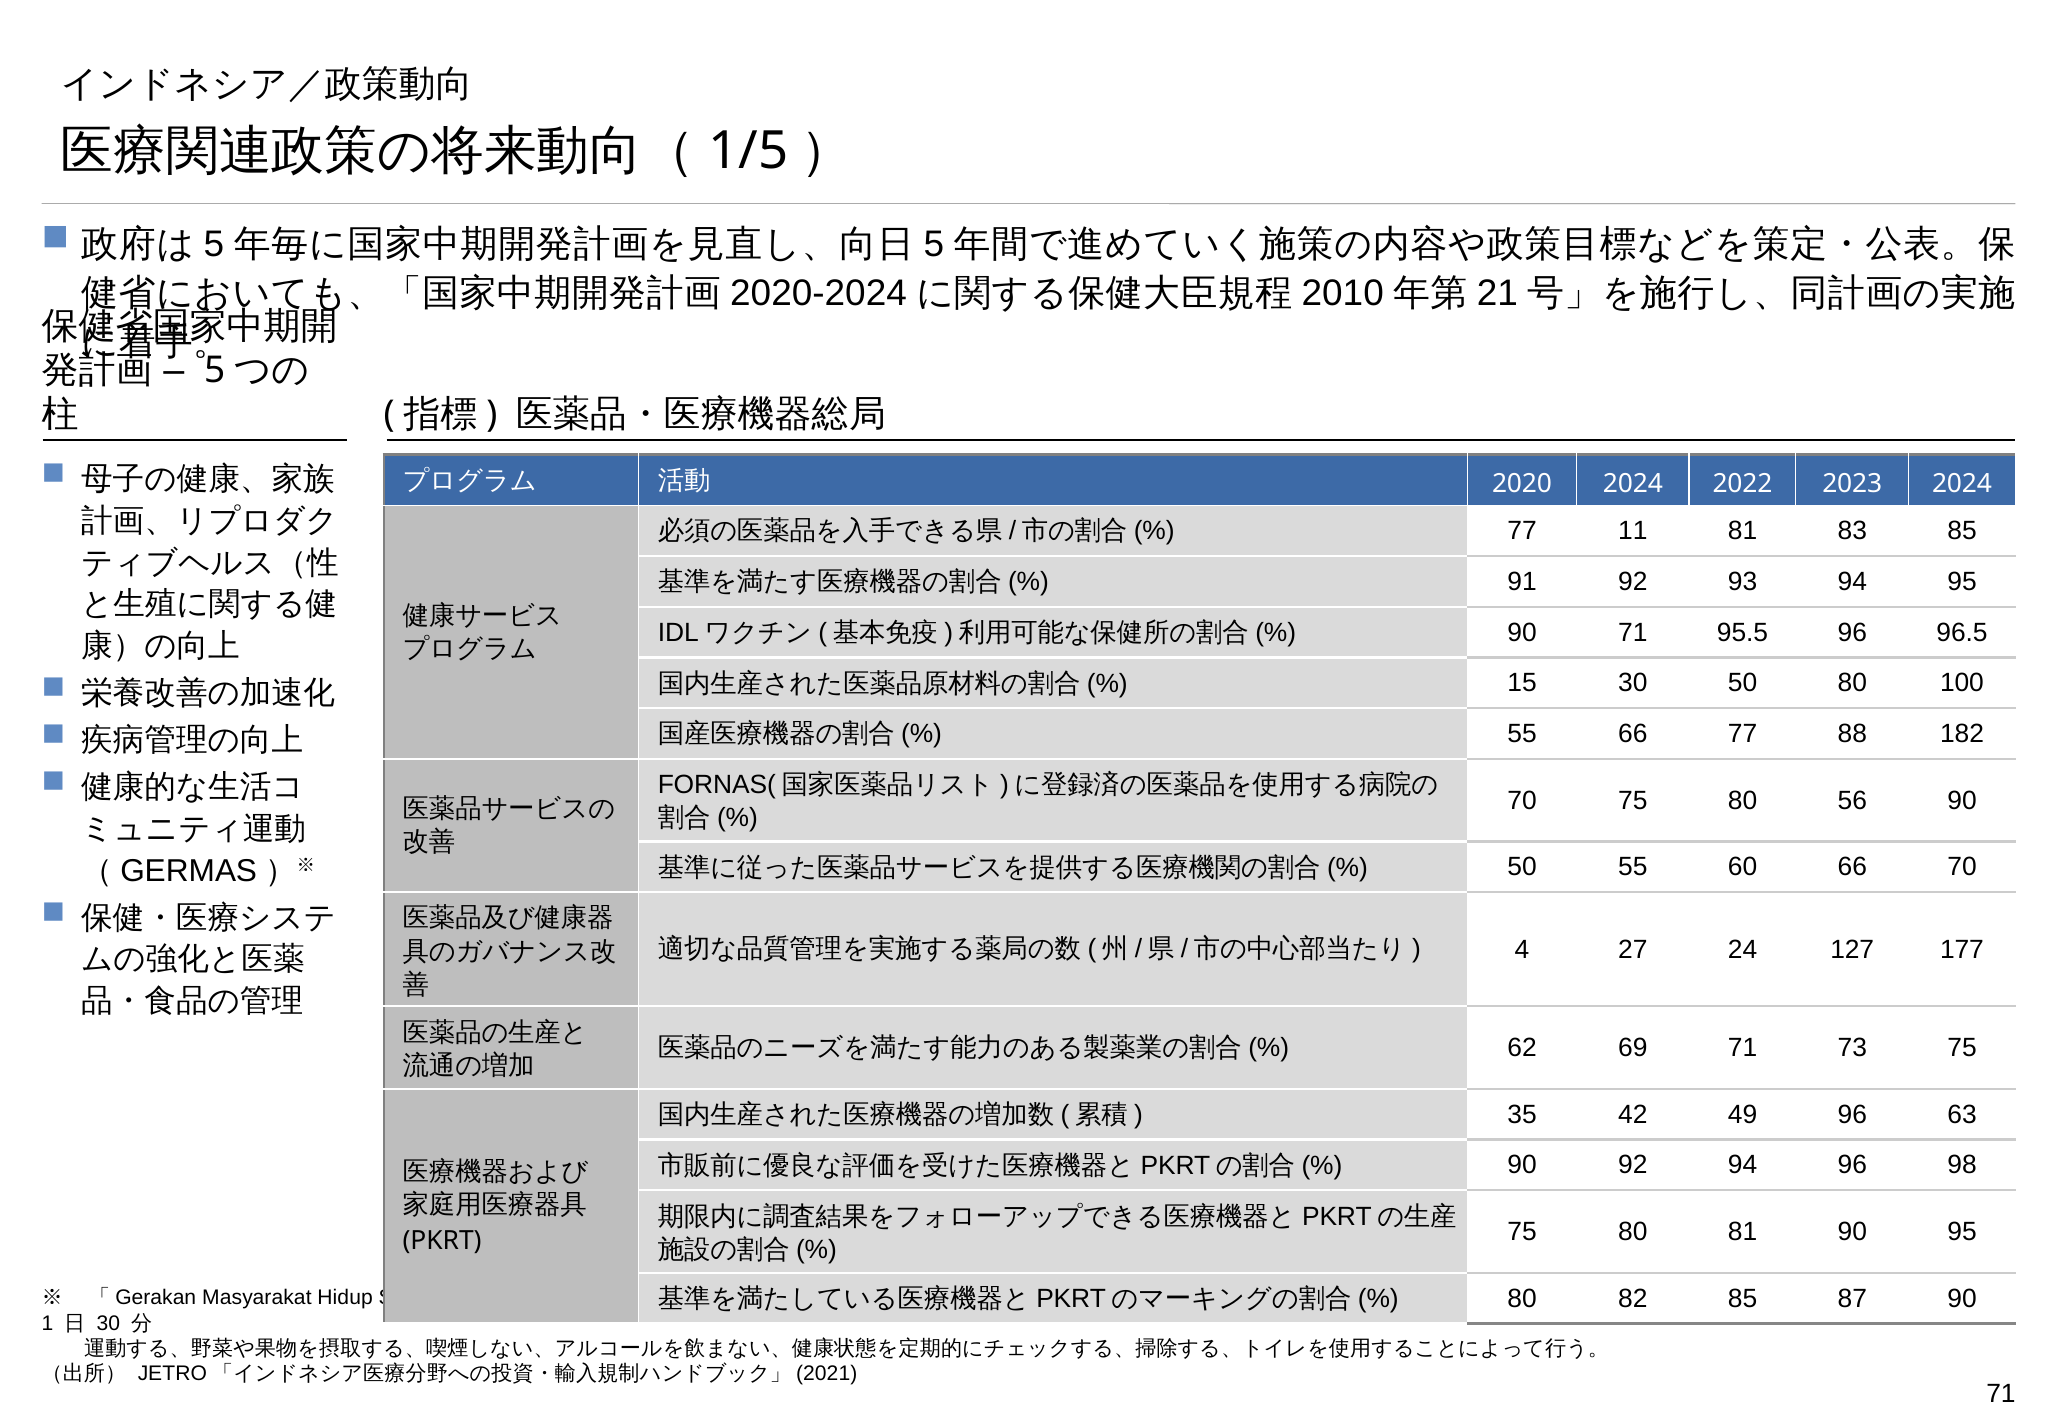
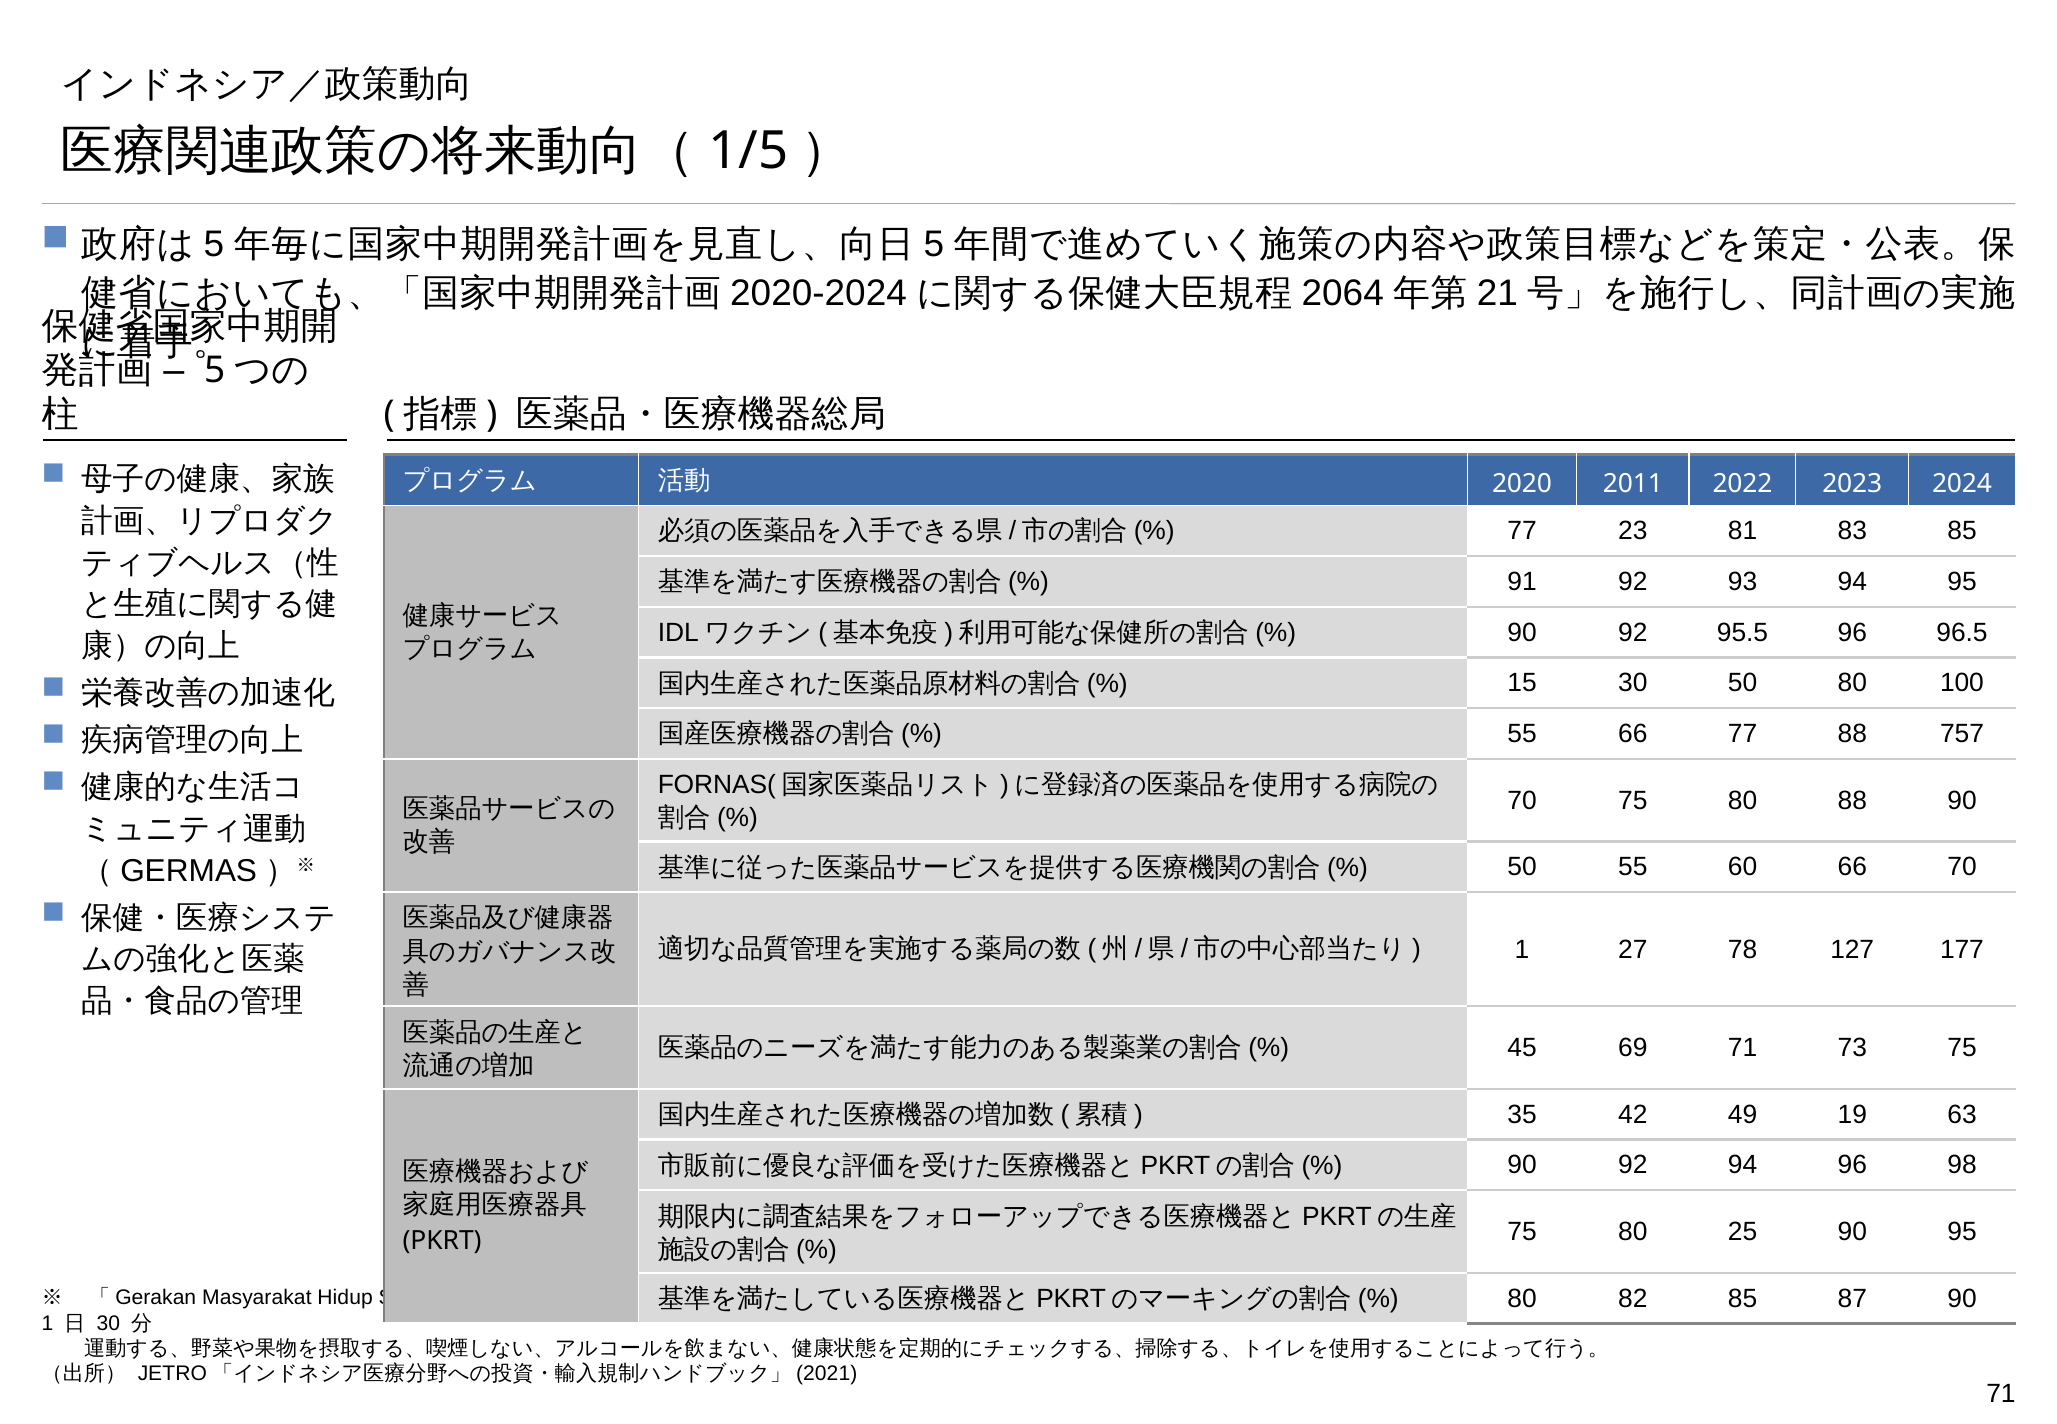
2010: 2010 -> 2064 (1343, 294)
2020 2024: 2024 -> 2011 (1633, 483)
11: 11 -> 23 (1633, 531)
71: 71 -> 92 (1633, 632)
182: 182 -> 757 (1962, 734)
80 56: 56 -> 88 (1852, 801)
4: 4 -> 1 (1522, 950)
24: 24 -> 78 (1743, 950)
62: 62 -> 45 (1522, 1048)
49 96: 96 -> 19 (1852, 1114)
80 81: 81 -> 25 (1743, 1232)
